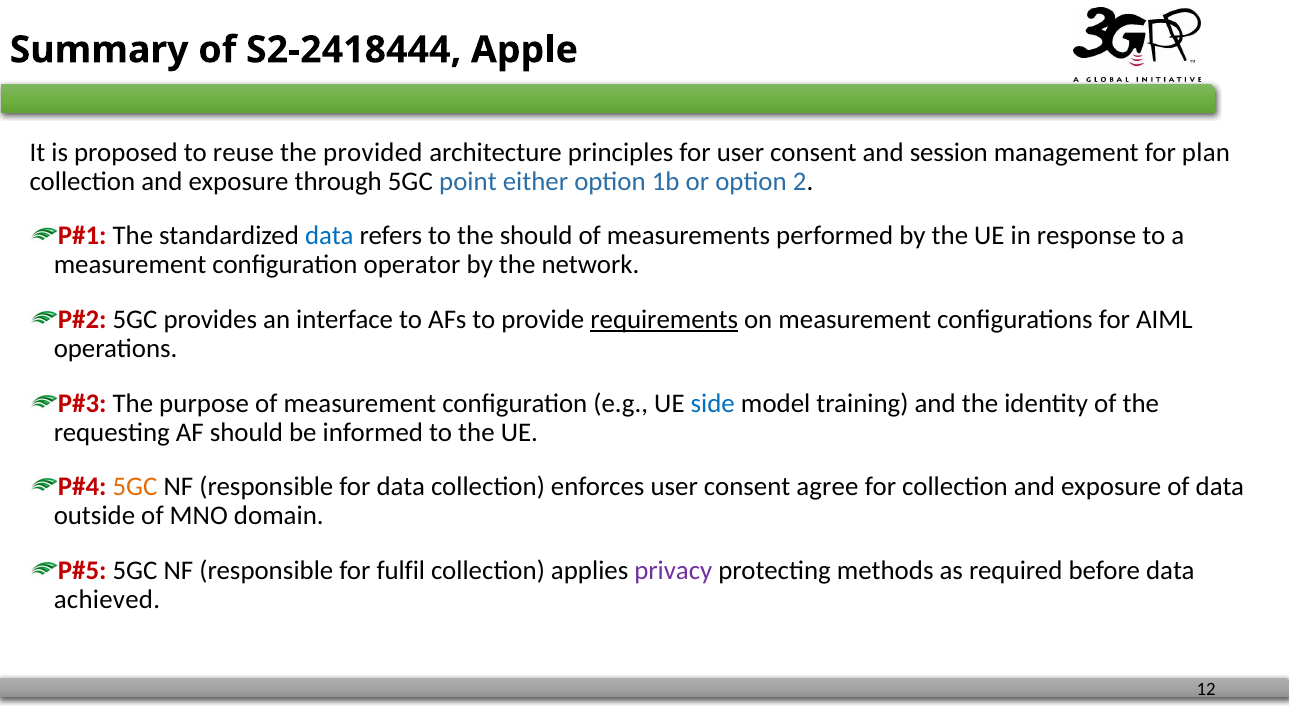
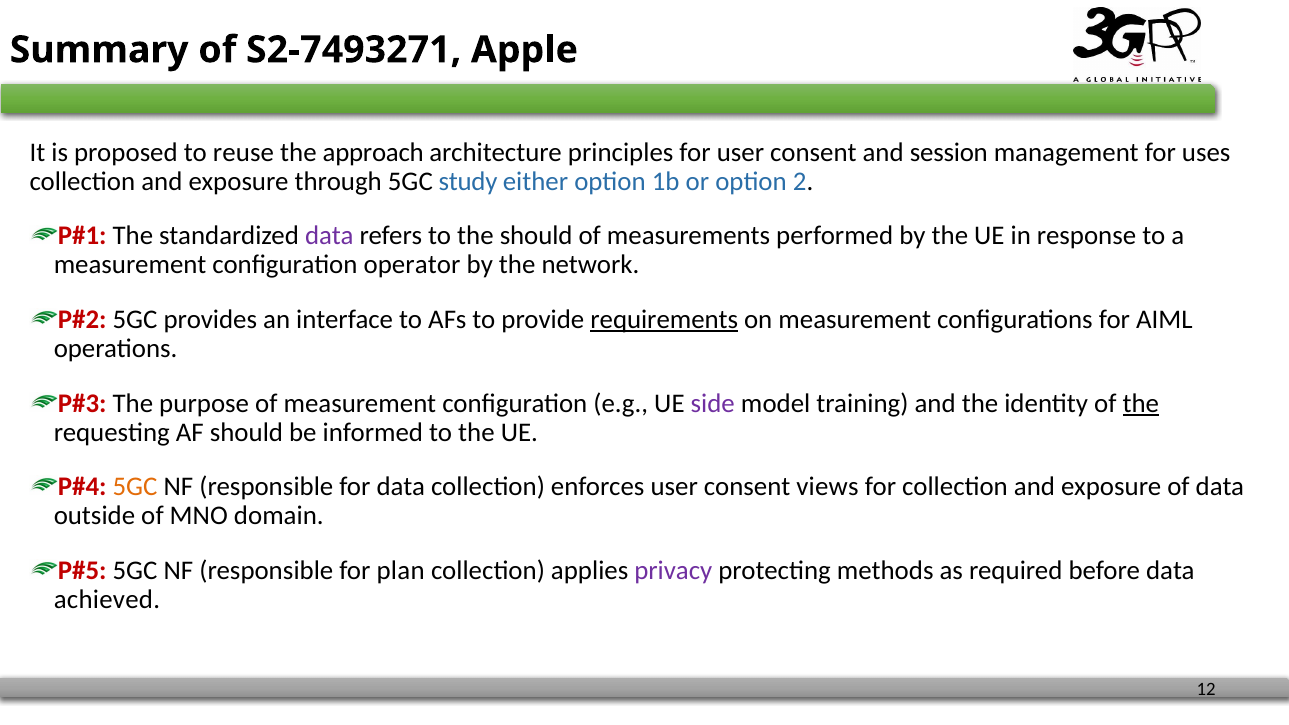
S2-2418444: S2-2418444 -> S2-7493271 (354, 50)
provided: provided -> approach (373, 153)
plan: plan -> uses (1206, 153)
point: point -> study (468, 182)
data colour: blue -> purple (329, 236)
side colour: blue -> purple (713, 403)
the underline: none -> present (1141, 403)
agree: agree -> views (827, 487)
fulfil: fulfil -> plan (401, 570)
